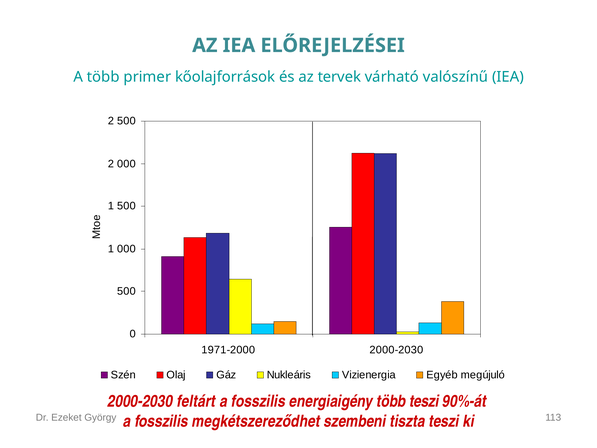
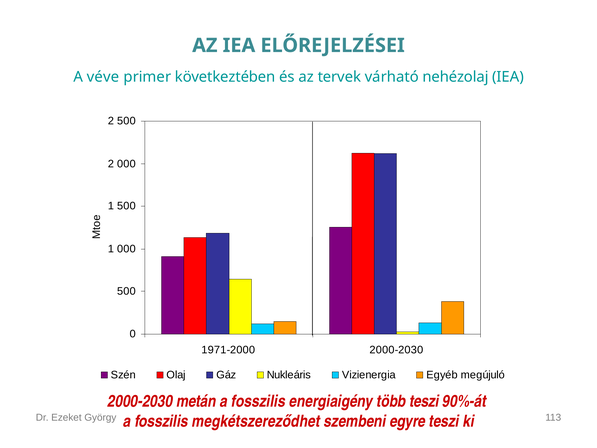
A több: több -> véve (103, 77)
kőolajforrások: kőolajforrások -> következtében (225, 77)
valószínű: valószínű -> nehézolaj (456, 77)
feltárt: feltárt -> metán (196, 401)
tiszta: tiszta -> egyre (408, 421)
